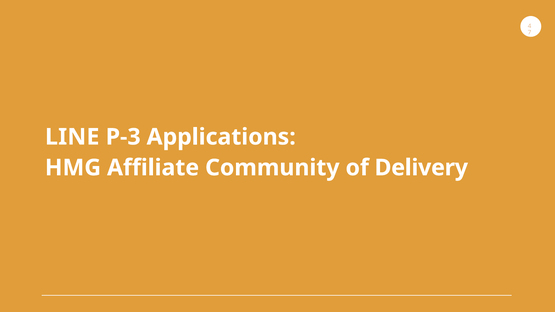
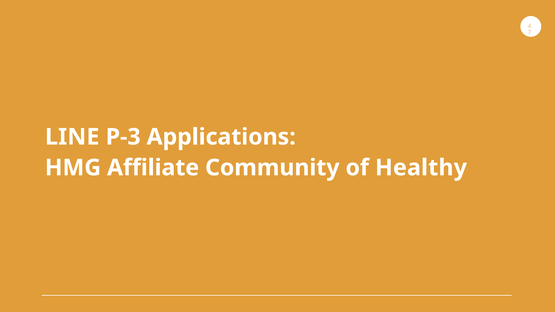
Delivery: Delivery -> Healthy (421, 168)
